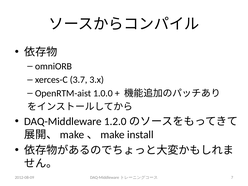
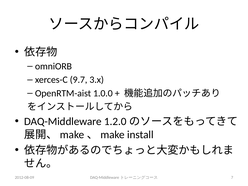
3.7: 3.7 -> 9.7 (79, 80)
